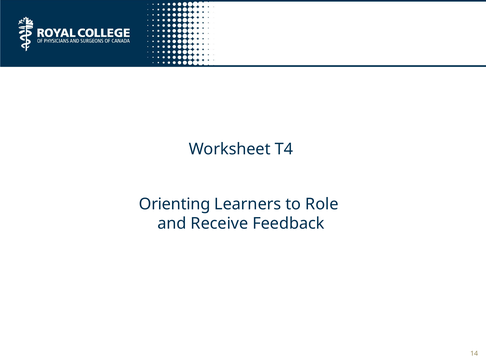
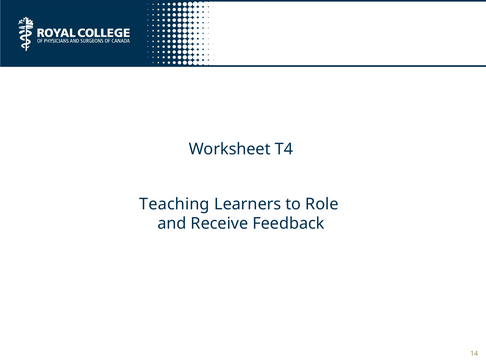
Orienting: Orienting -> Teaching (174, 204)
